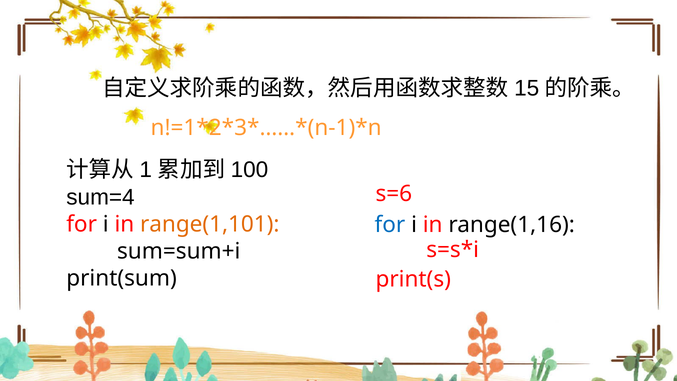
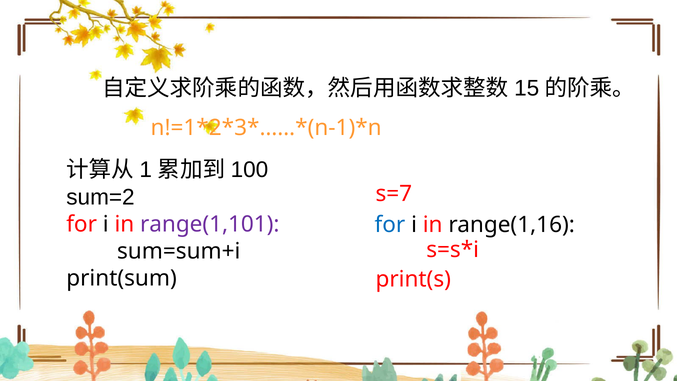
sum=4: sum=4 -> sum=2 (100, 197)
s=6: s=6 -> s=7 (394, 194)
range(1,101 colour: orange -> purple (210, 224)
